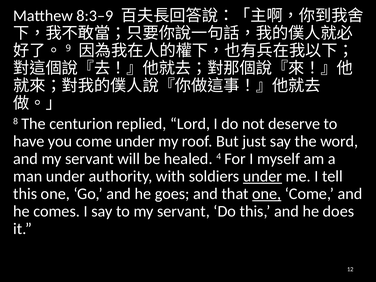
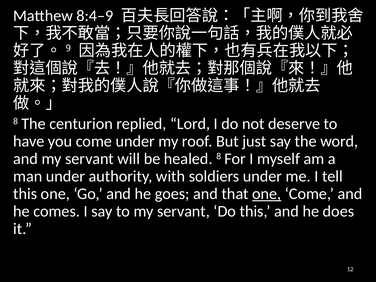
8:3–9: 8:3–9 -> 8:4–9 (95, 16)
healed 4: 4 -> 8 (219, 156)
under underline: present -> none (263, 176)
